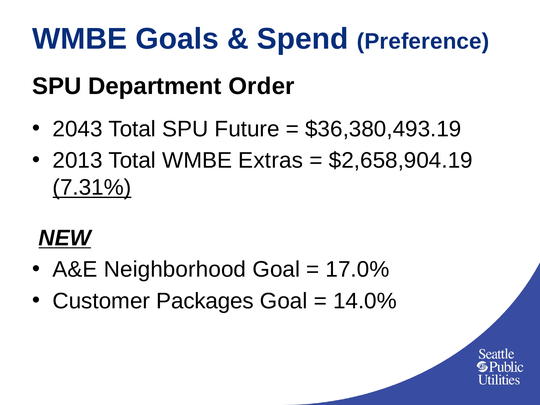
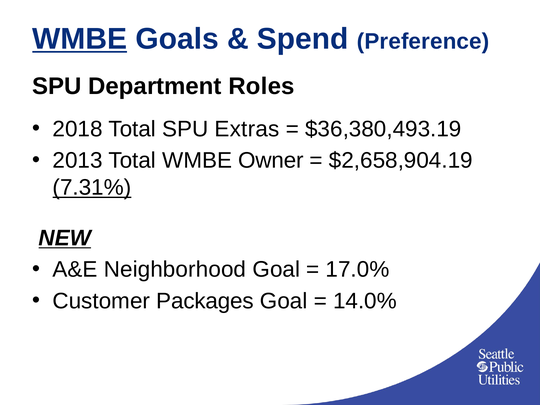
WMBE underline: none -> present (80, 39)
Order: Order -> Roles (262, 86)
2043: 2043 -> 2018 (78, 129)
Future: Future -> Extras (247, 129)
Extras: Extras -> Owner (271, 161)
